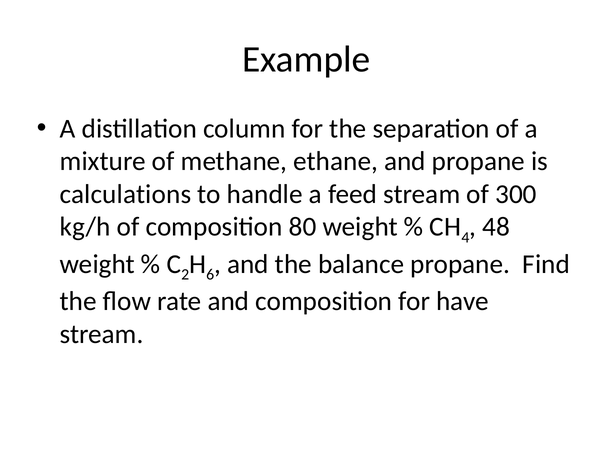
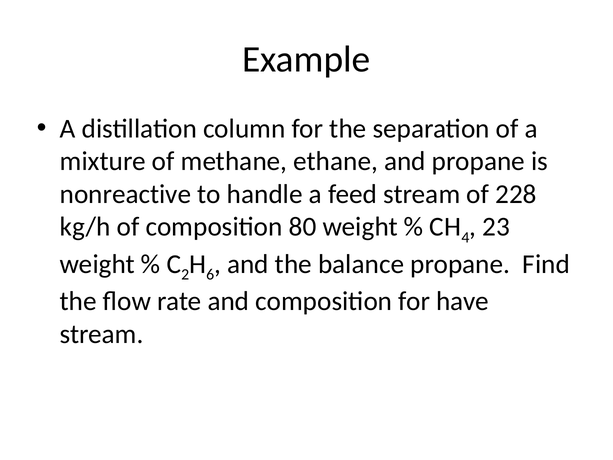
calculations: calculations -> nonreactive (126, 194)
300: 300 -> 228 (516, 194)
48: 48 -> 23 (496, 227)
